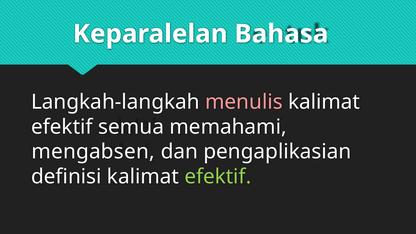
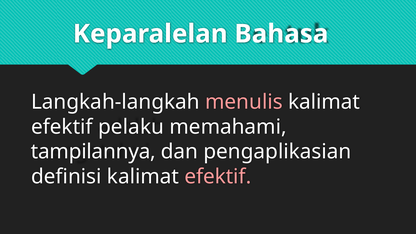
semua: semua -> pelaku (131, 127)
mengabsen: mengabsen -> tampilannya (93, 152)
efektif colour: light green -> pink (218, 177)
